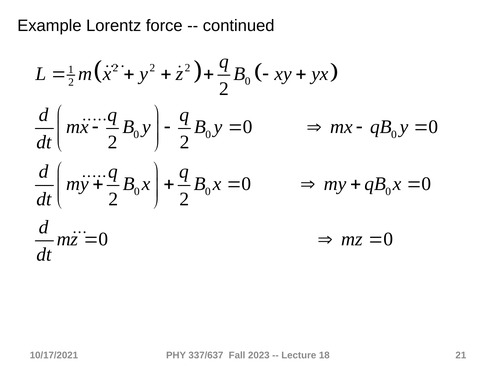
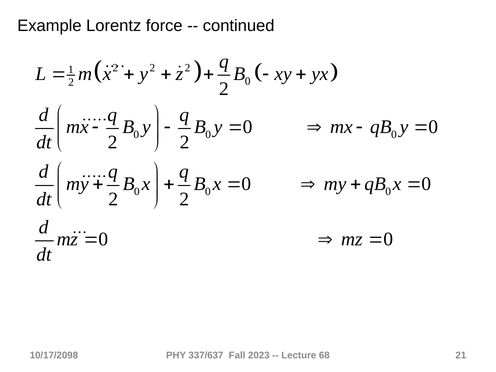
10/17/2021: 10/17/2021 -> 10/17/2098 (54, 355)
18: 18 -> 68 (324, 355)
